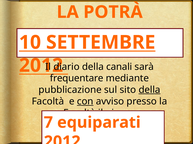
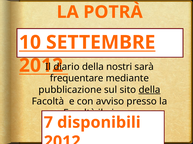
canali: canali -> nostri (119, 67)
con underline: present -> none (85, 102)
equiparati: equiparati -> disponibili (99, 123)
